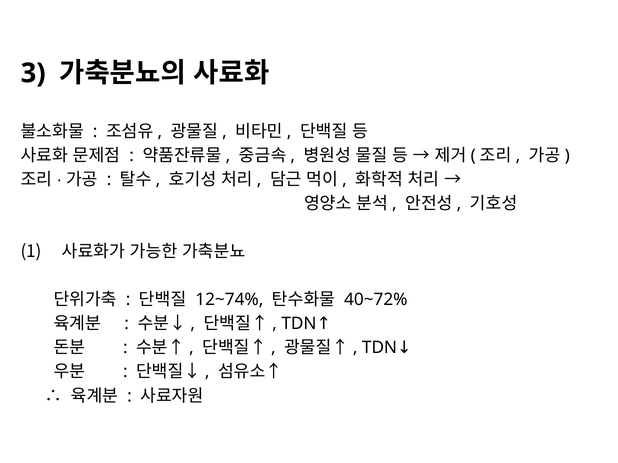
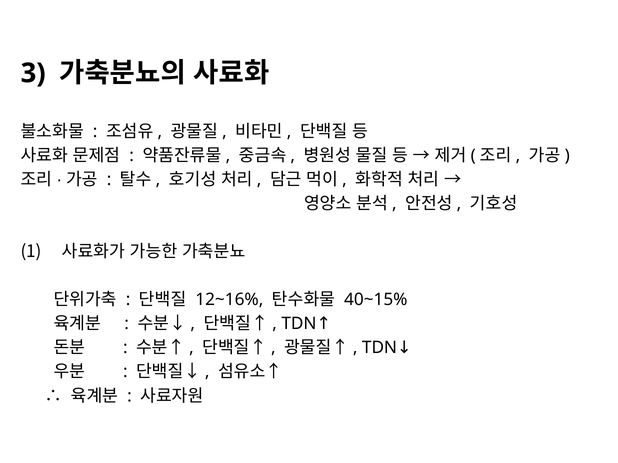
12~74%: 12~74% -> 12~16% (229, 300)
40~72%: 40~72% -> 40~15% (376, 300)
